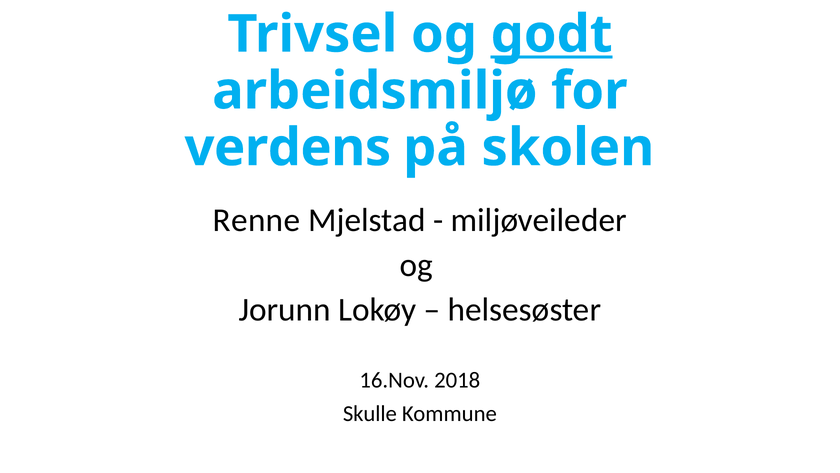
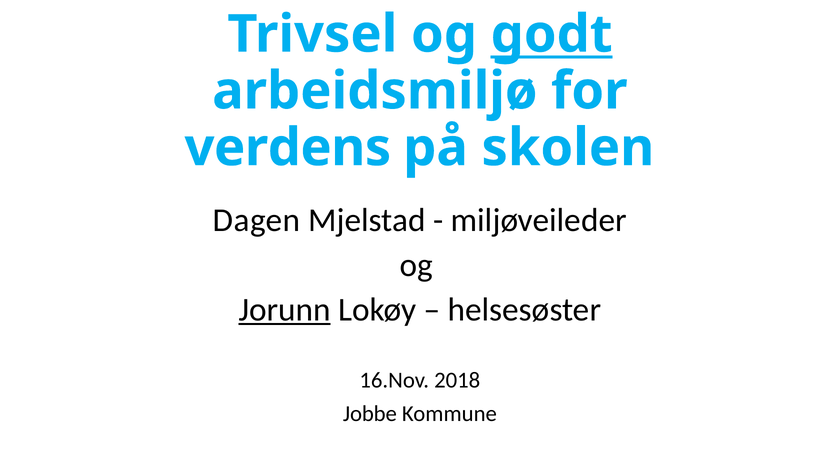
Renne: Renne -> Dagen (257, 220)
Jorunn underline: none -> present (285, 309)
Skulle: Skulle -> Jobbe (370, 413)
